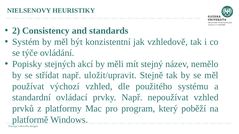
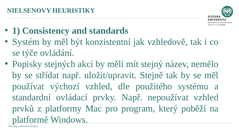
2: 2 -> 1 (16, 31)
